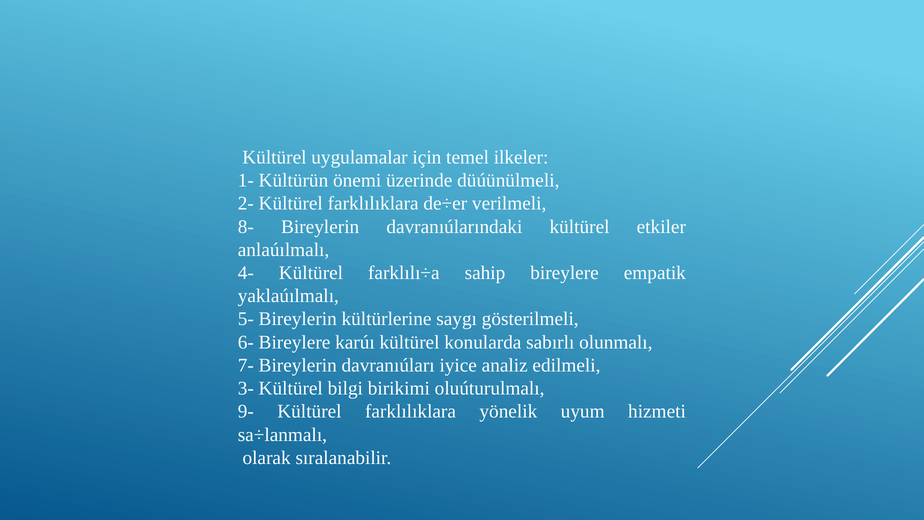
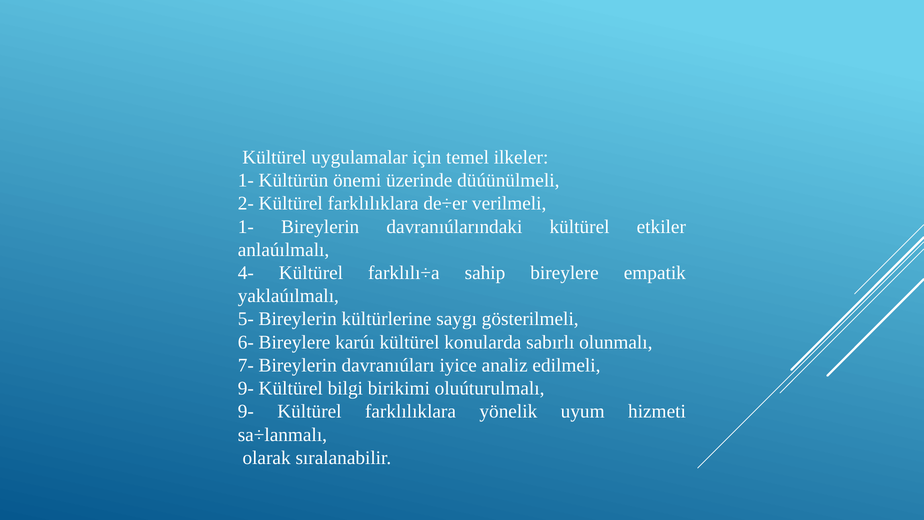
8-: 8- -> 1- (246, 227)
3-: 3- -> 9- (246, 388)
